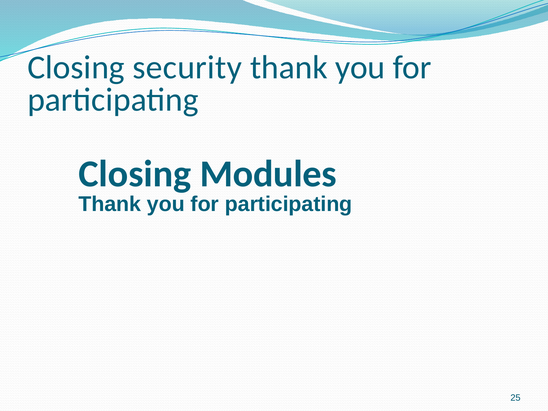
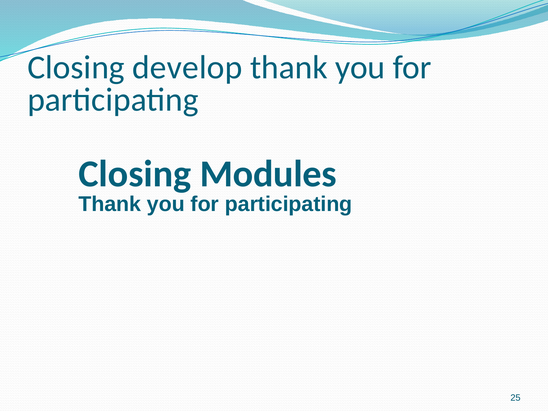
security: security -> develop (187, 67)
